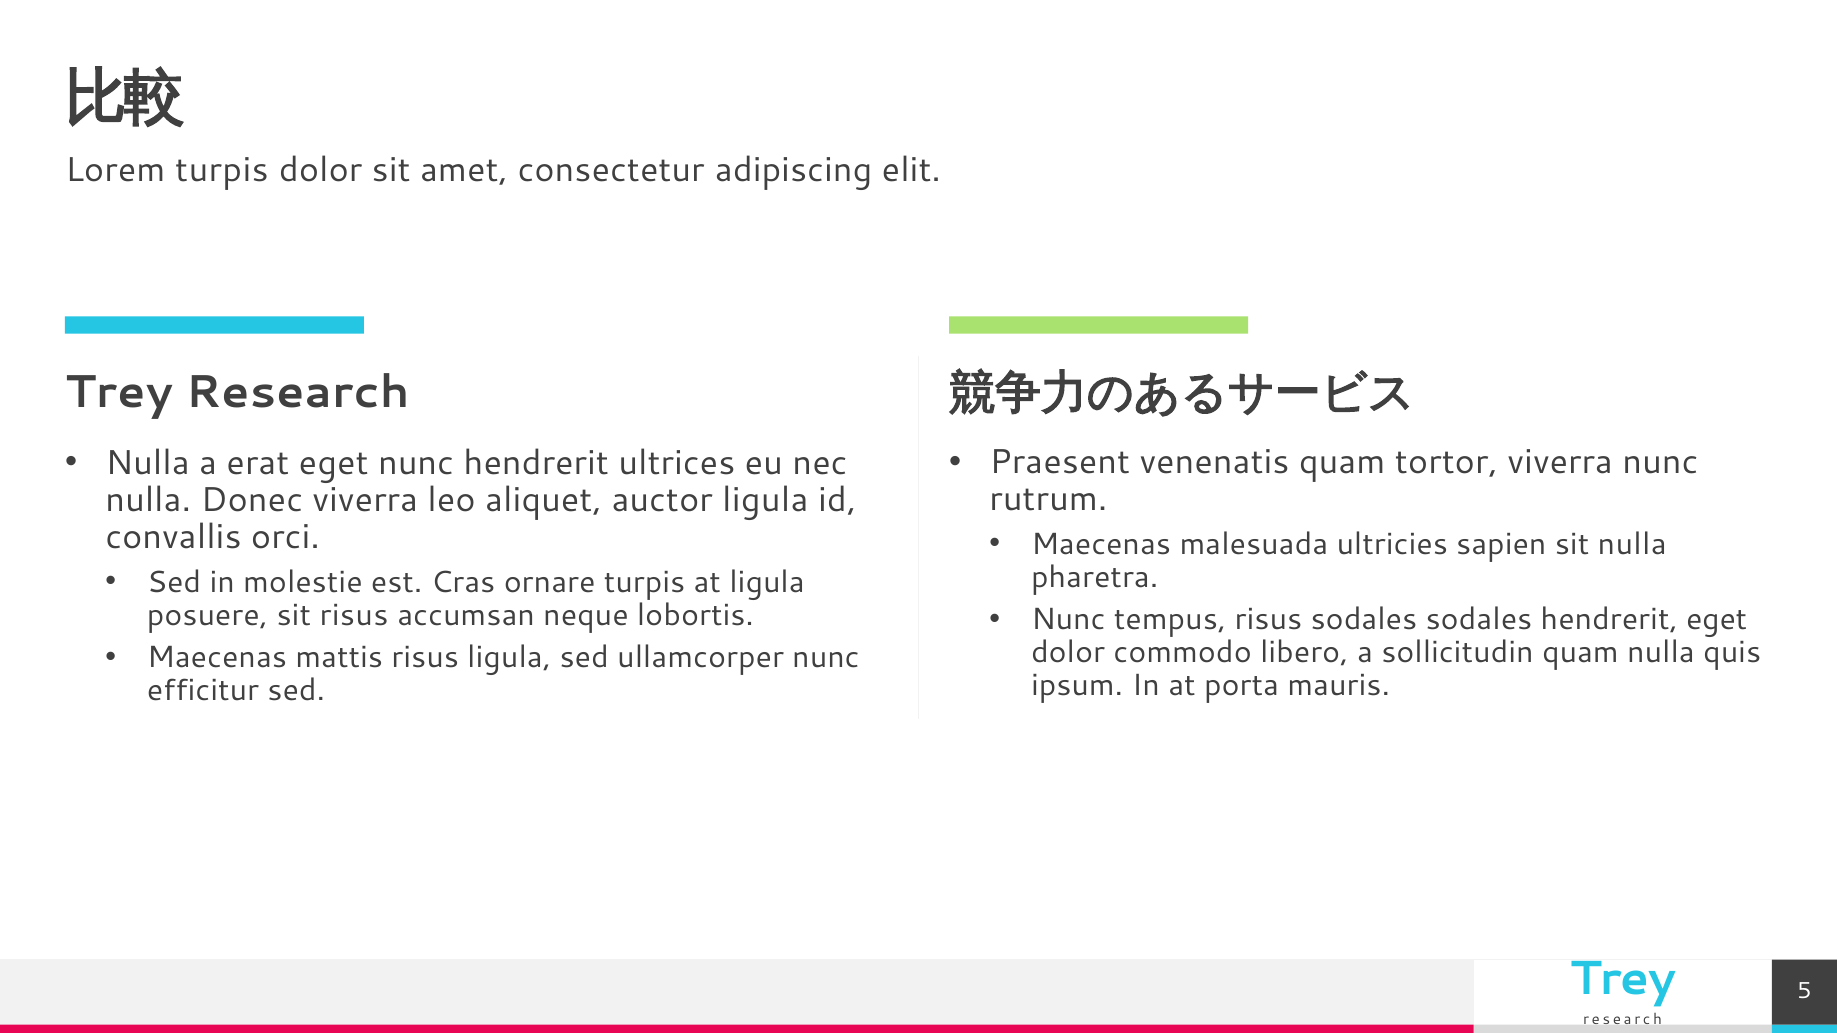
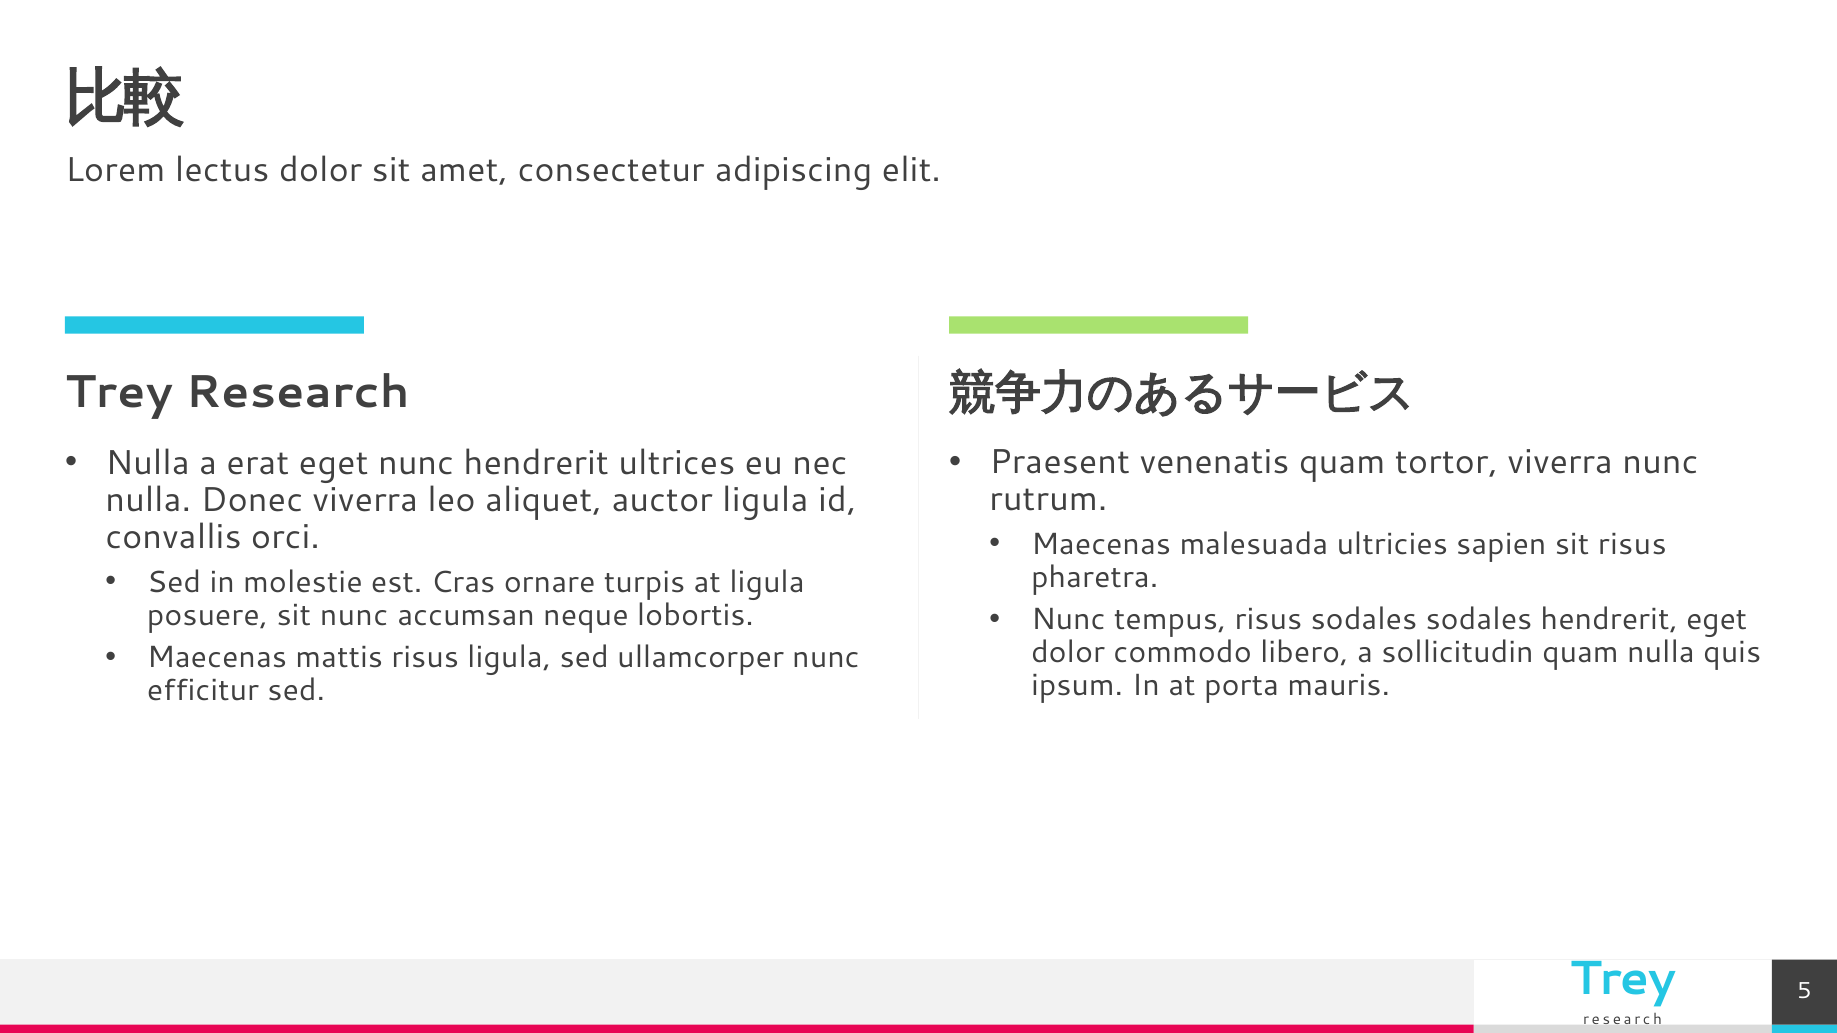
Lorem turpis: turpis -> lectus (222, 170)
sit nulla: nulla -> risus (1632, 544)
sit risus: risus -> nunc (354, 615)
